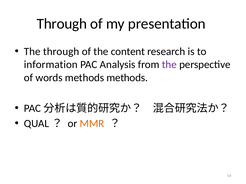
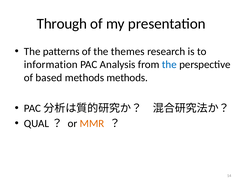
The through: through -> patterns (61, 52)
content: content -> themes (128, 52)
the colour: purple -> blue (169, 65)
words: words -> based (49, 78)
